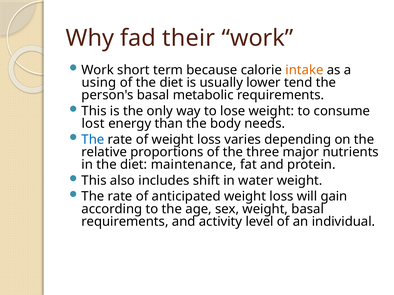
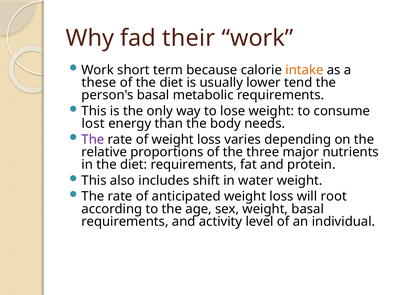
using: using -> these (99, 83)
The colour: blue -> purple (93, 140)
diet maintenance: maintenance -> requirements (194, 165)
gain: gain -> root (334, 197)
